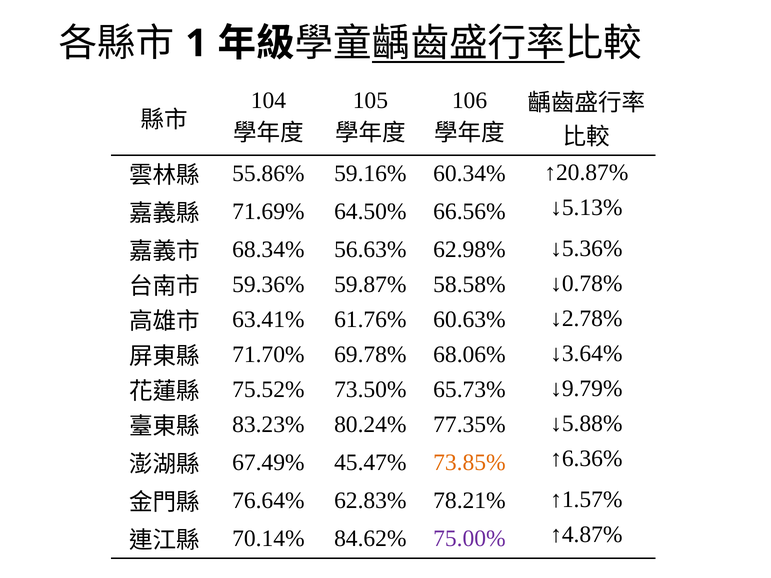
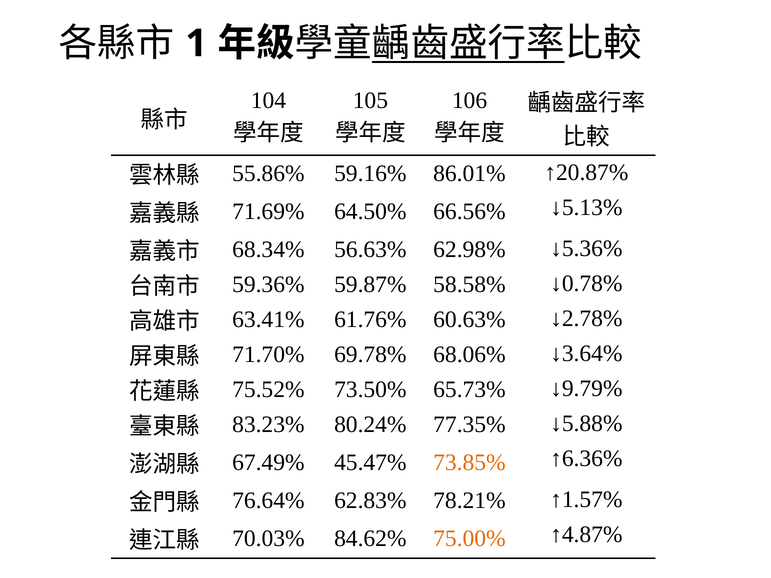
60.34%: 60.34% -> 86.01% (469, 174)
70.14%: 70.14% -> 70.03% (268, 539)
75.00% colour: purple -> orange (469, 539)
